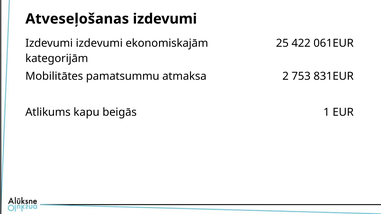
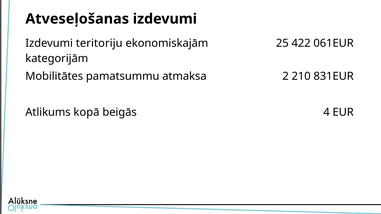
izdevumi: izdevumi -> teritoriju (99, 43)
753: 753 -> 210 (301, 76)
kapu: kapu -> kopā (86, 112)
1: 1 -> 4 (327, 112)
